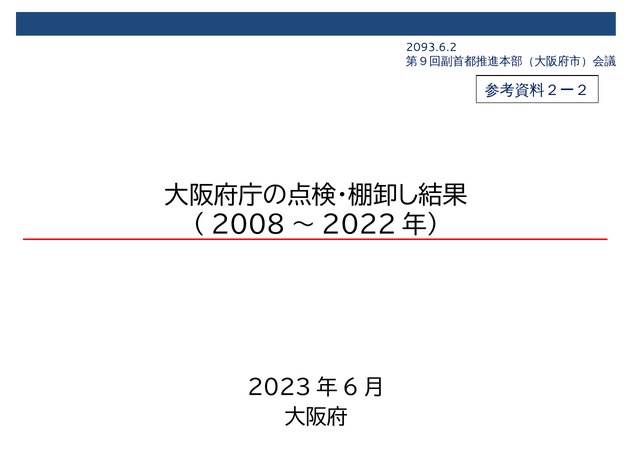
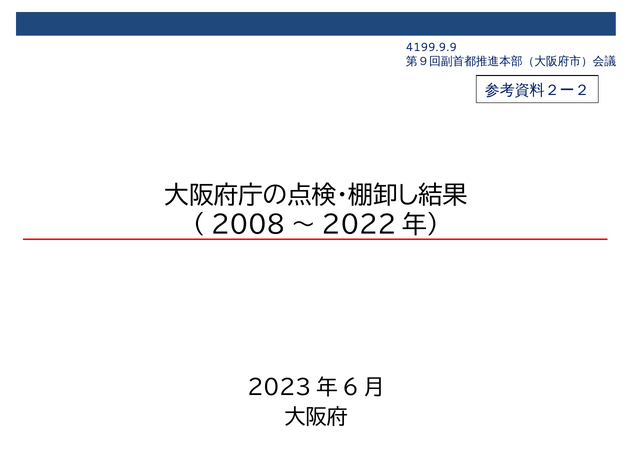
2093.6.2: 2093.6.2 -> 4199.9.9 (431, 47)
